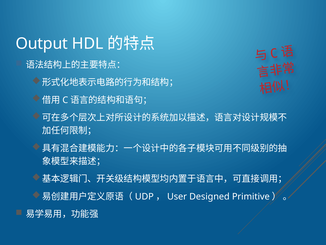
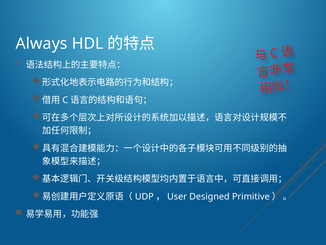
Output: Output -> Always (42, 43)
